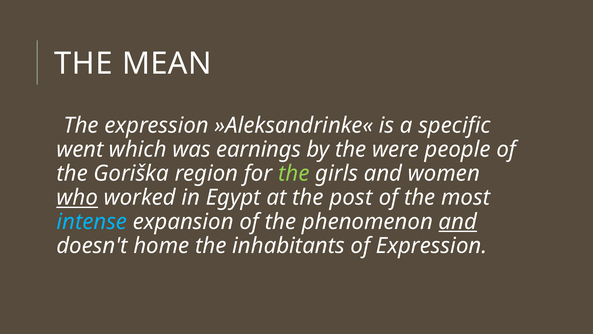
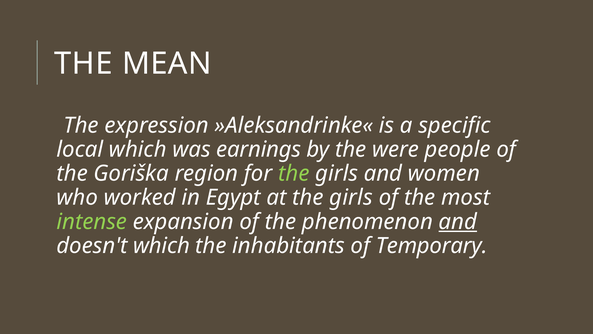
went: went -> local (80, 149)
who underline: present -> none (77, 197)
at the post: post -> girls (351, 197)
intense colour: light blue -> light green (92, 221)
doesn't home: home -> which (162, 245)
of Expression: Expression -> Temporary (432, 245)
